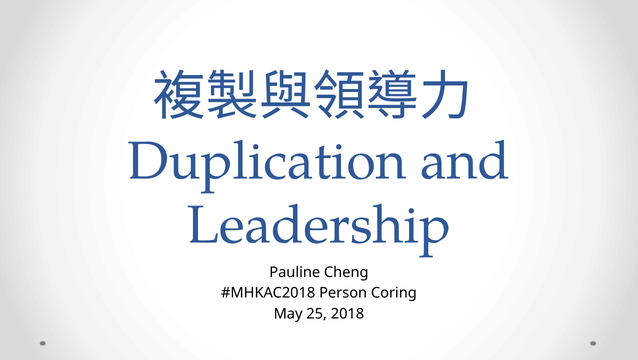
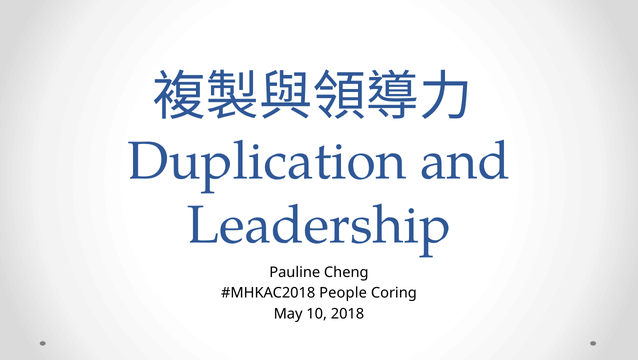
Person: Person -> People (343, 293)
25: 25 -> 10 (317, 314)
